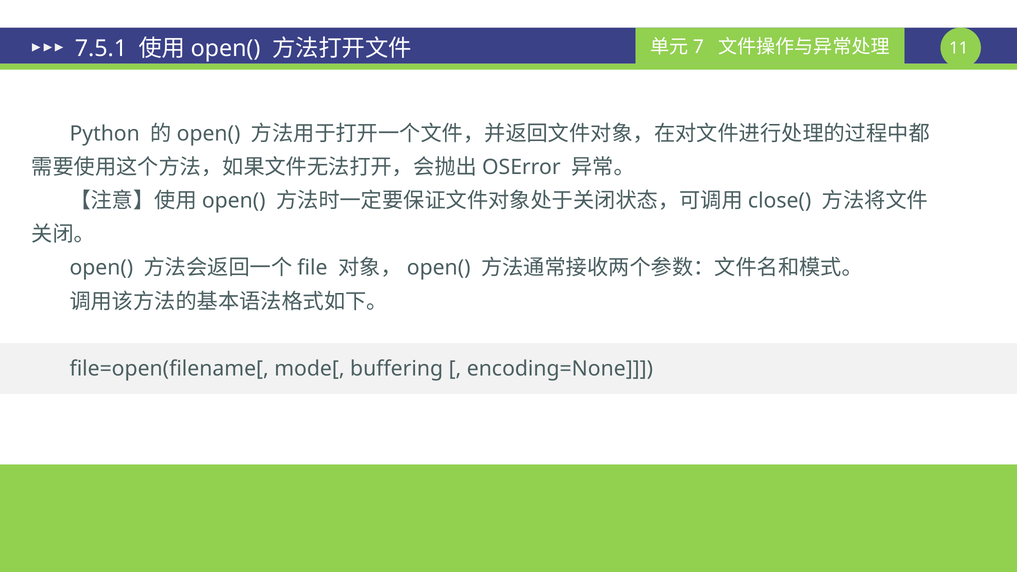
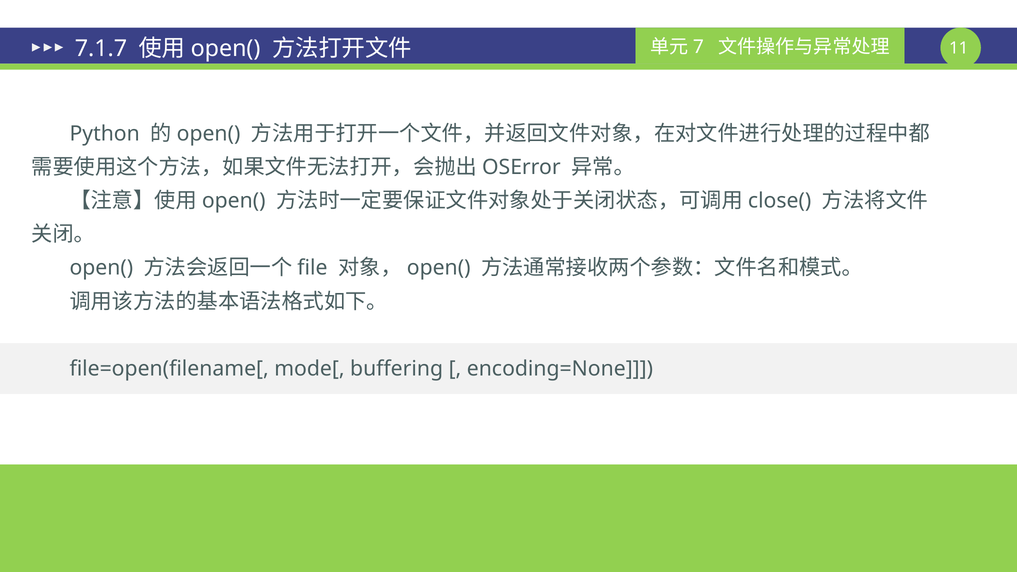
7.5.1: 7.5.1 -> 7.1.7 (101, 49)
